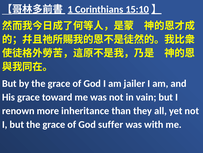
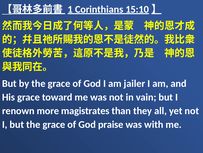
inheritance: inheritance -> magistrates (85, 110)
suffer: suffer -> praise (111, 124)
